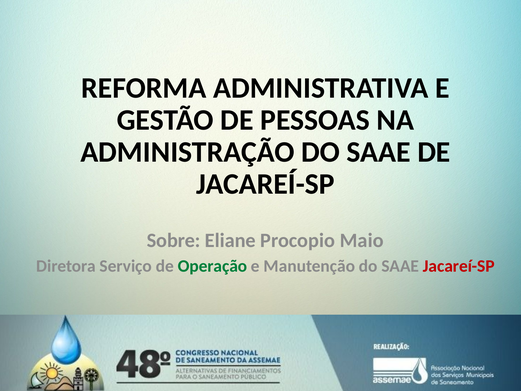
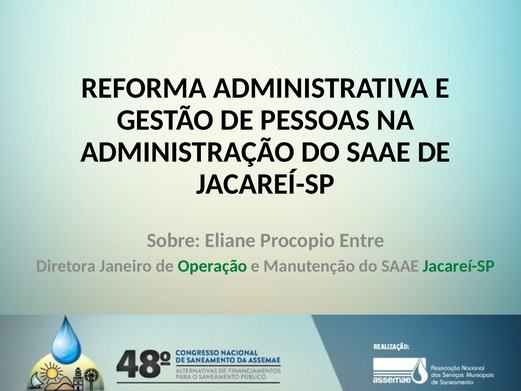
Maio: Maio -> Entre (362, 240)
Serviço: Serviço -> Janeiro (126, 266)
Jacareí-SP colour: red -> green (459, 266)
